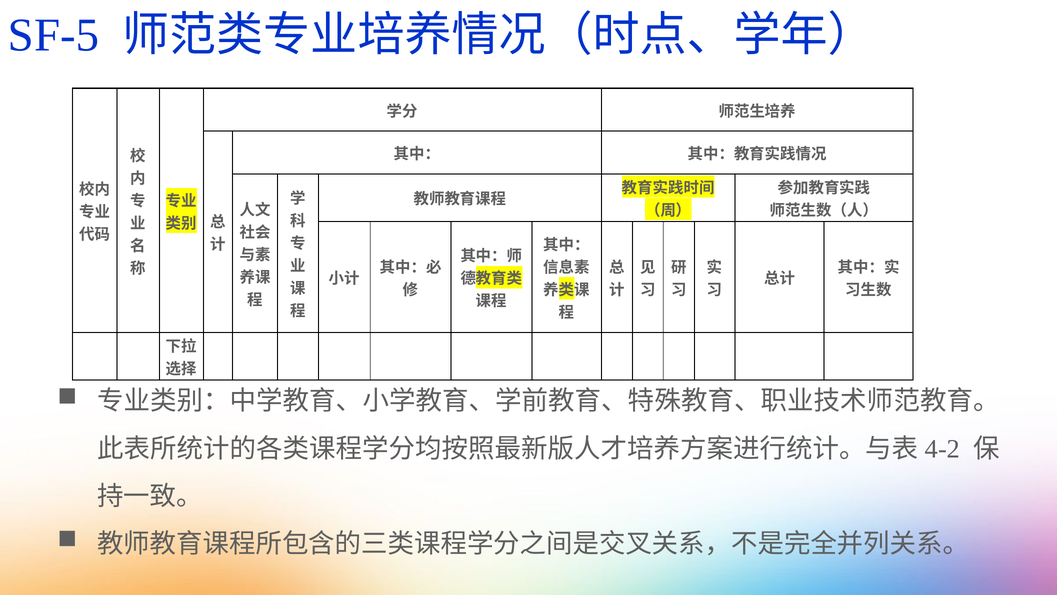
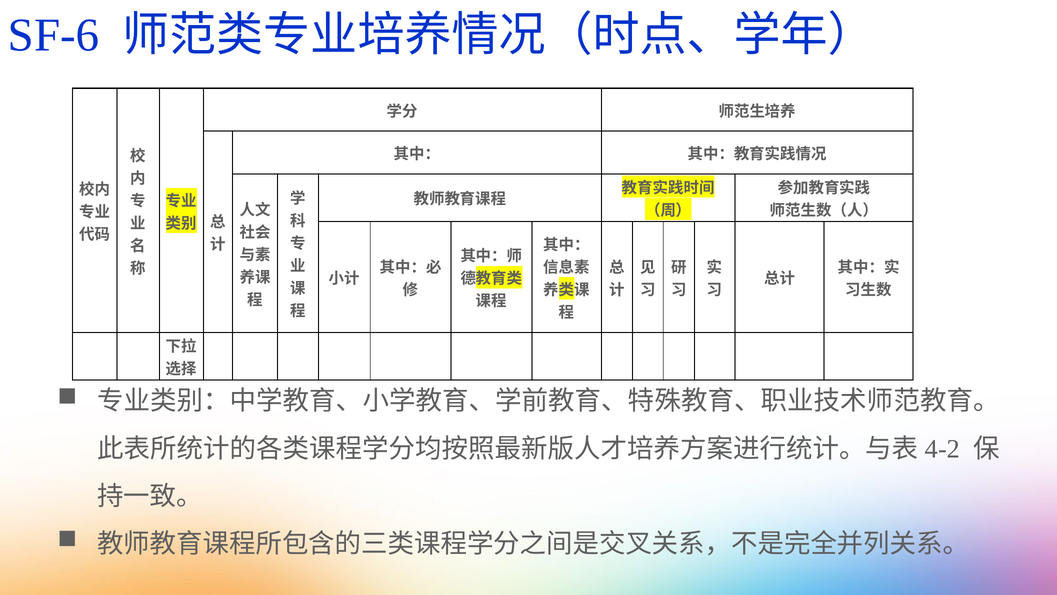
SF-5: SF-5 -> SF-6 (54, 35)
